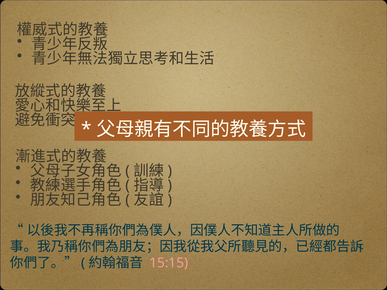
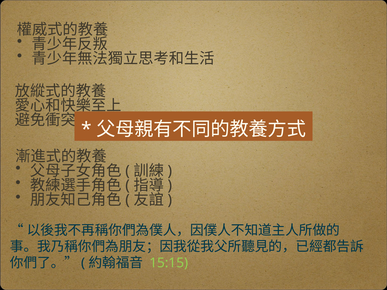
15:15 colour: pink -> light green (169, 263)
